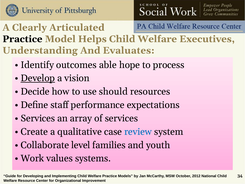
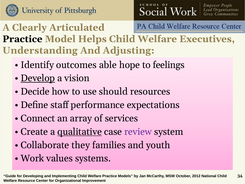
Evaluates: Evaluates -> Adjusting (129, 50)
process: process -> feelings (169, 65)
Services: Services -> Connect (38, 118)
qualitative underline: none -> present (80, 132)
review colour: blue -> purple (138, 132)
level: level -> they (81, 145)
